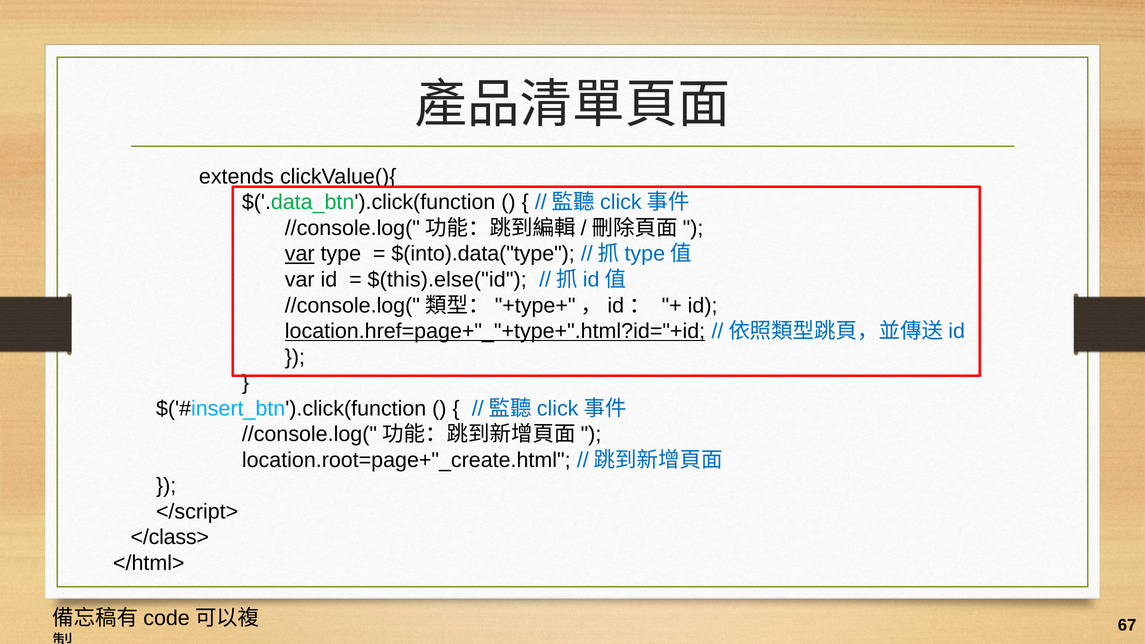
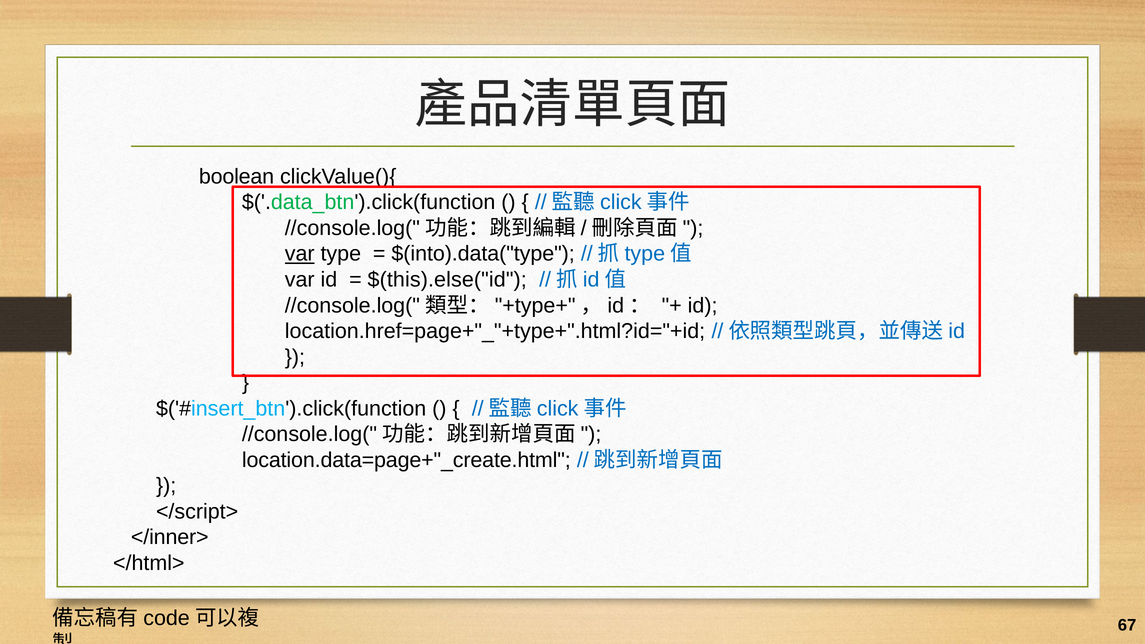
extends: extends -> boolean (237, 177)
location.href=page+"_"+type+".html?id="+id underline: present -> none (495, 331)
location.root=page+"_create.html: location.root=page+"_create.html -> location.data=page+"_create.html (406, 460)
</class>: </class> -> </inner> (170, 537)
